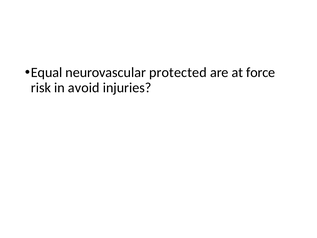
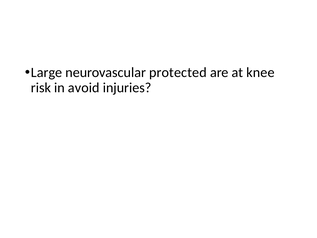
Equal: Equal -> Large (47, 72)
force: force -> knee (261, 72)
